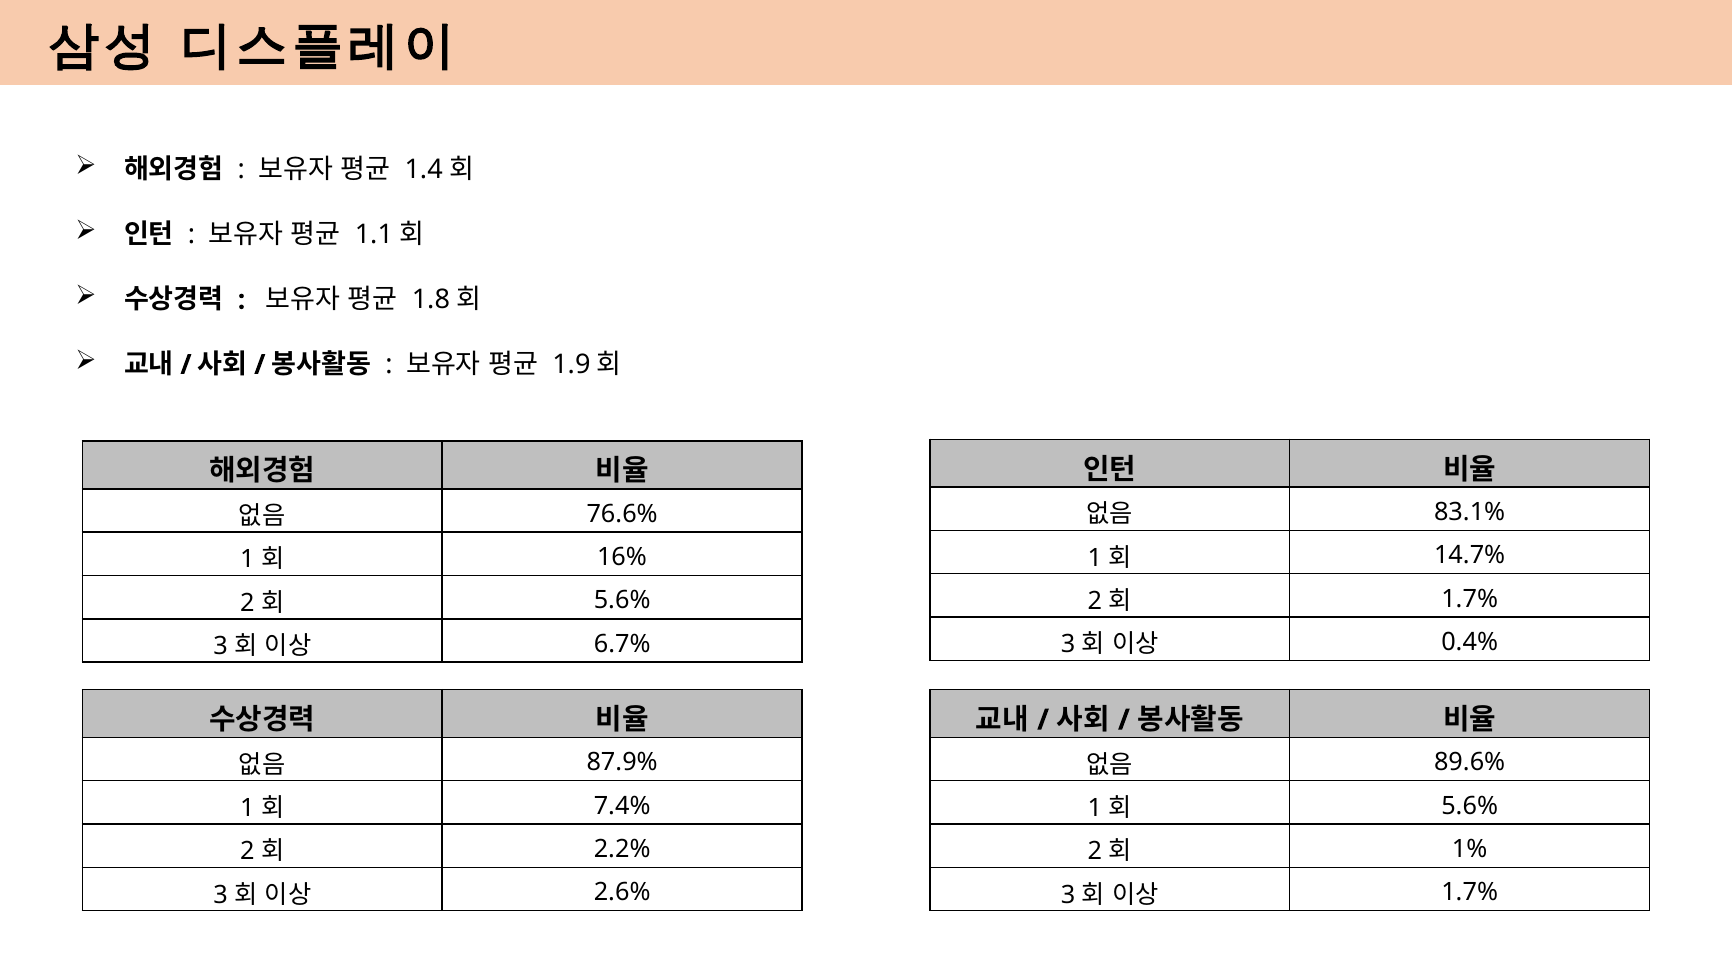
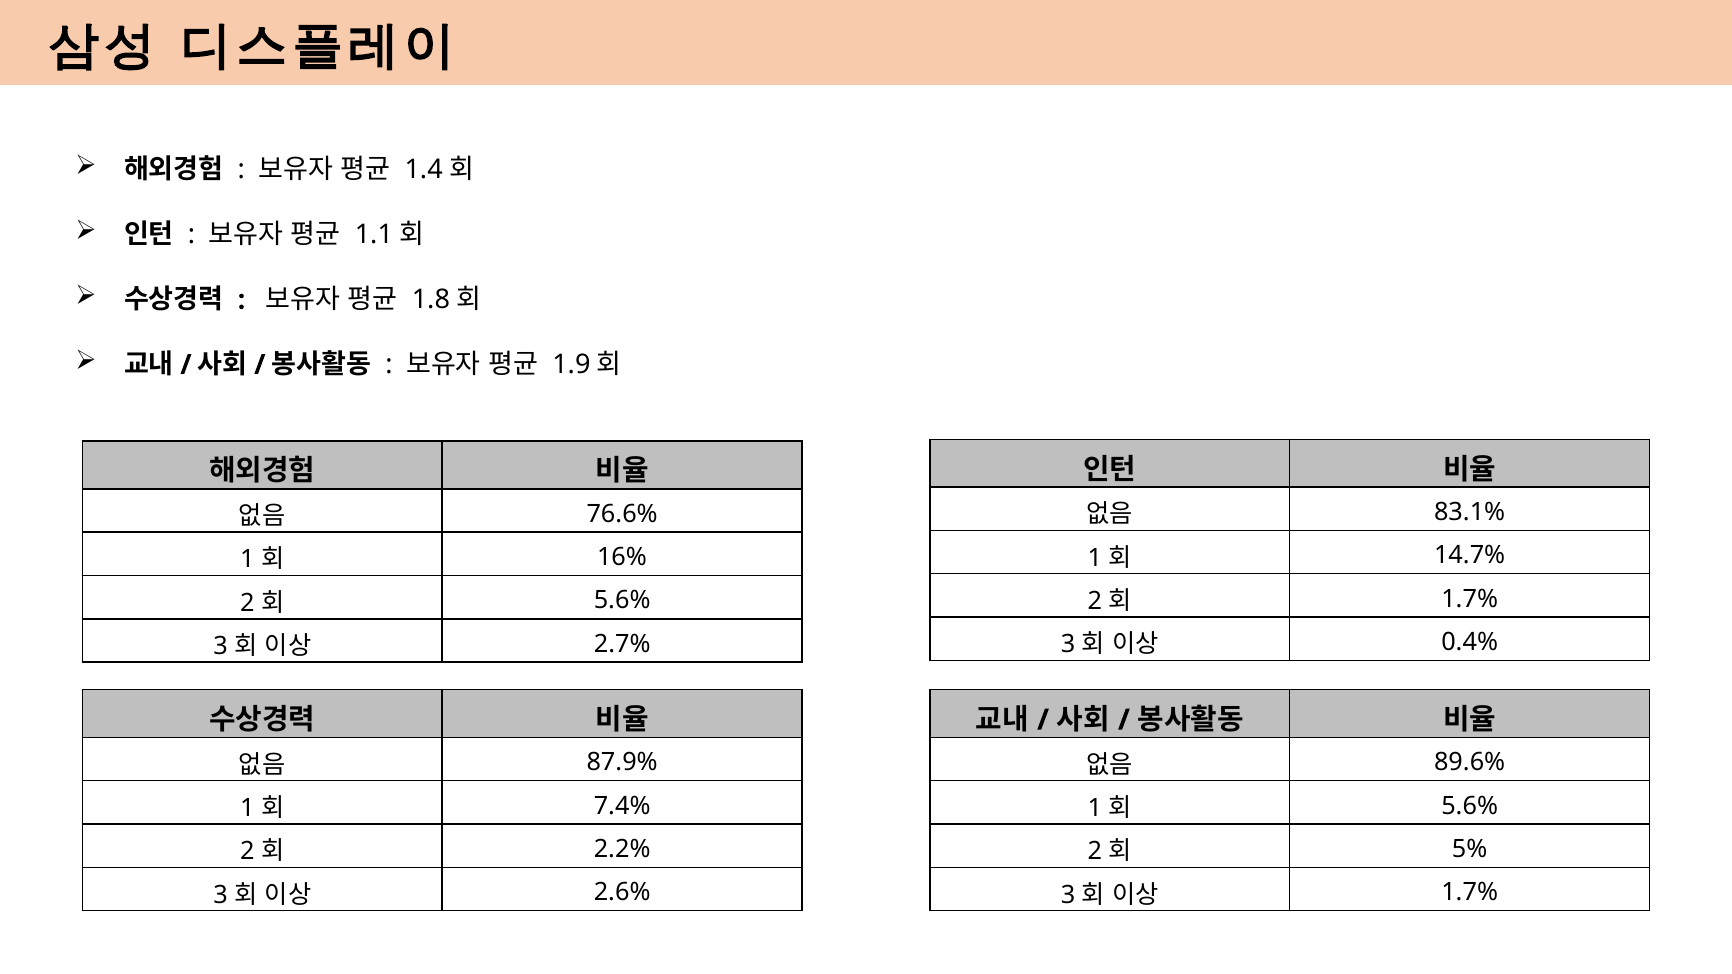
6.7%: 6.7% -> 2.7% (622, 644)
1%: 1% -> 5% (1470, 849)
